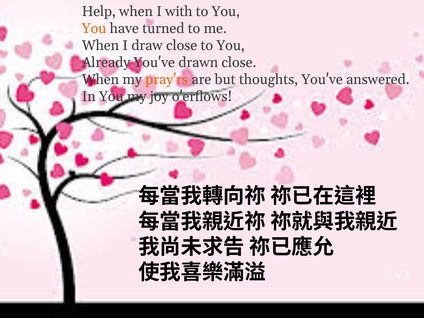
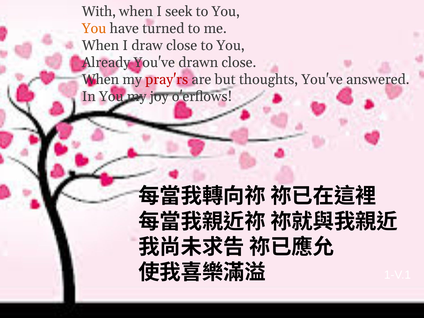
Help: Help -> With (99, 12)
with: with -> seek (179, 12)
pray'rs colour: orange -> red (167, 79)
